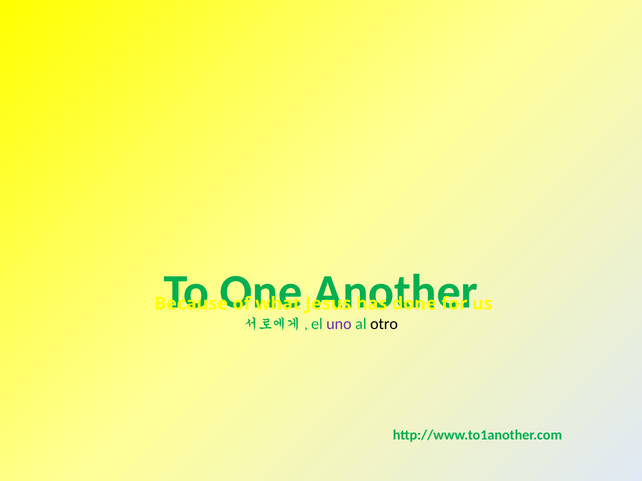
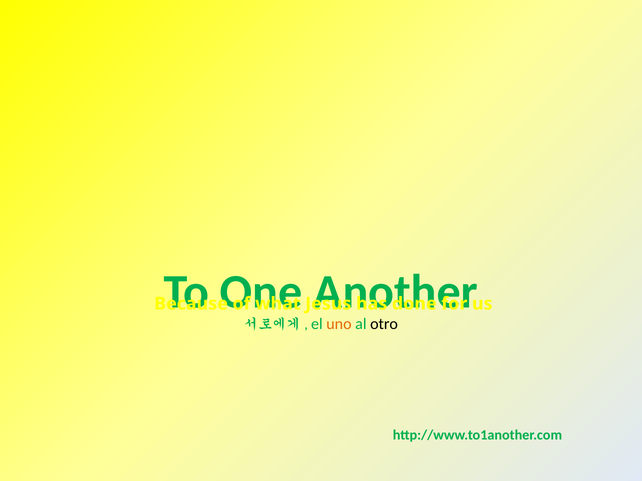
uno colour: purple -> orange (339, 324)
